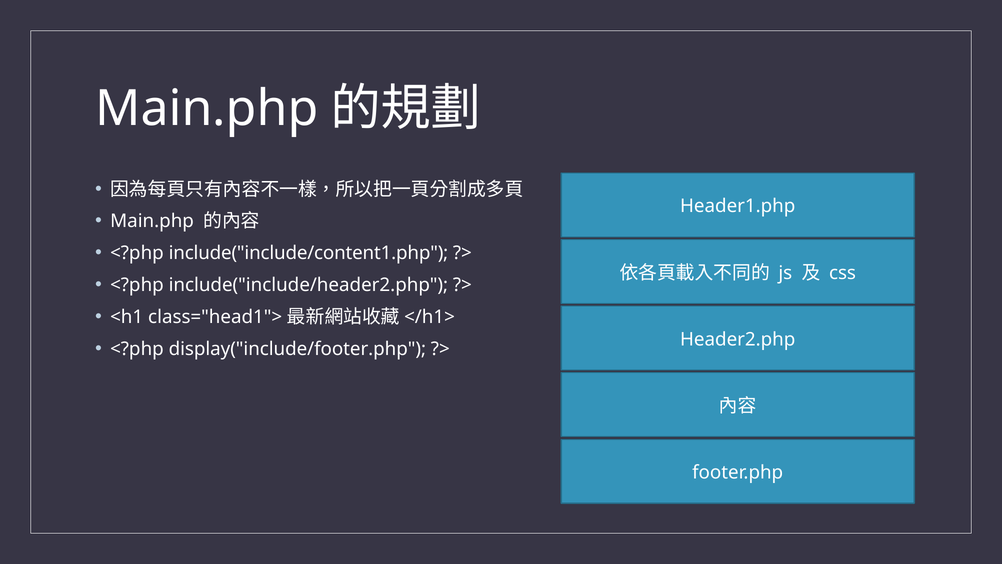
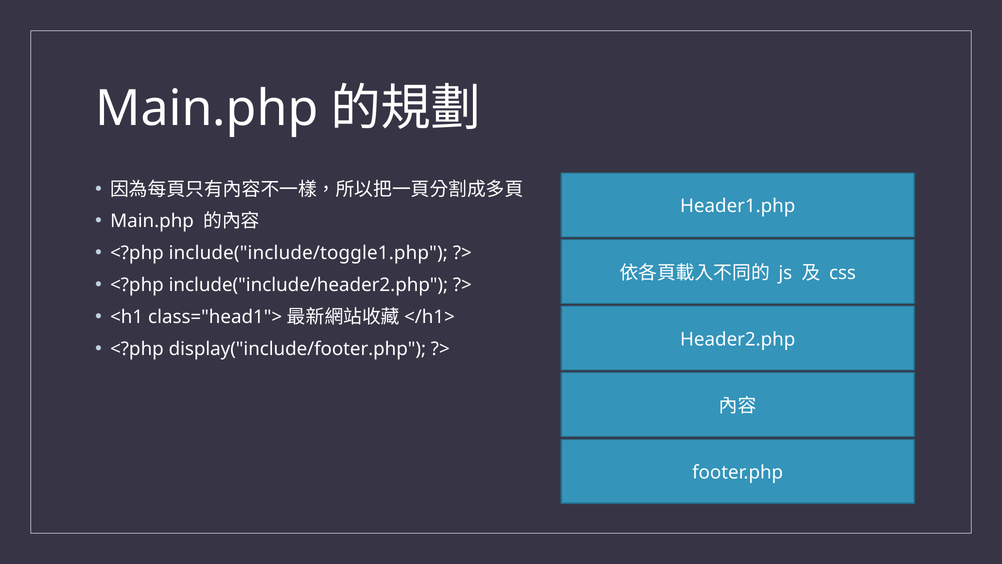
include("include/content1.php: include("include/content1.php -> include("include/toggle1.php (308, 253)
